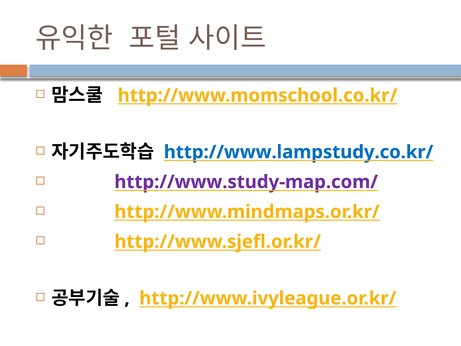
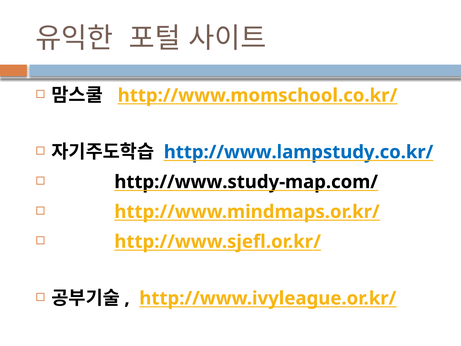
http://www.study-map.com/ colour: purple -> black (246, 182)
